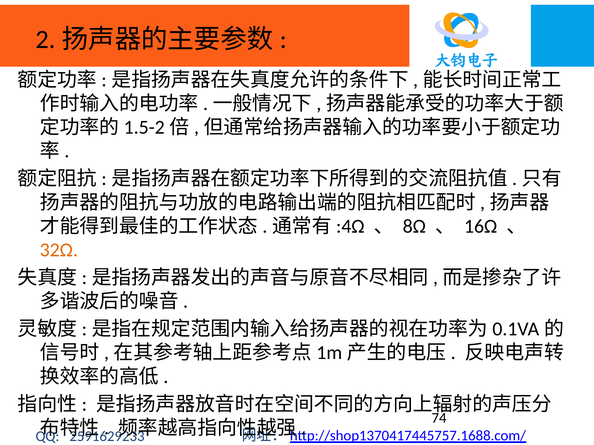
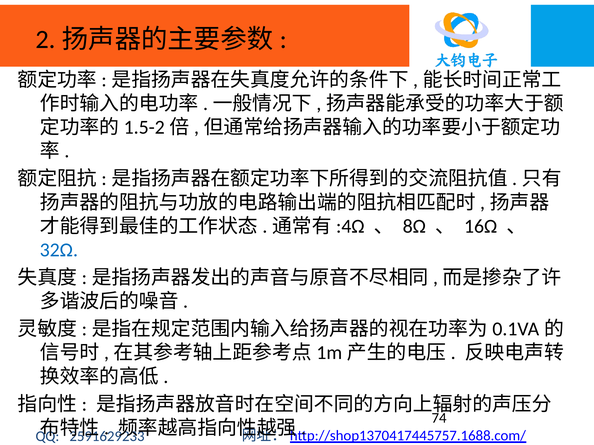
32Ω colour: orange -> blue (59, 250)
